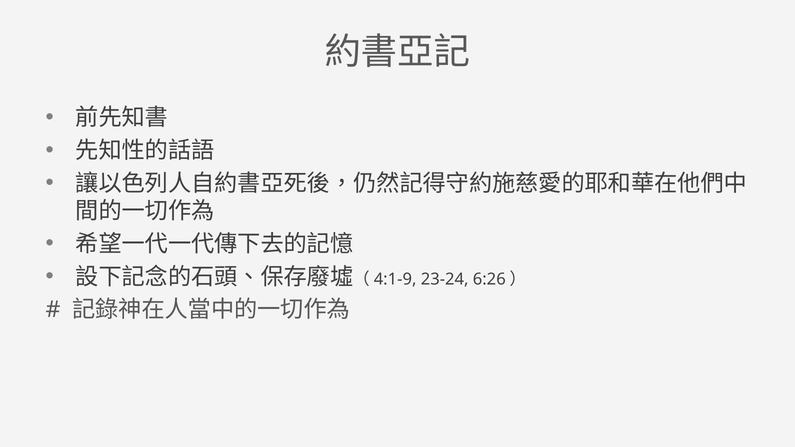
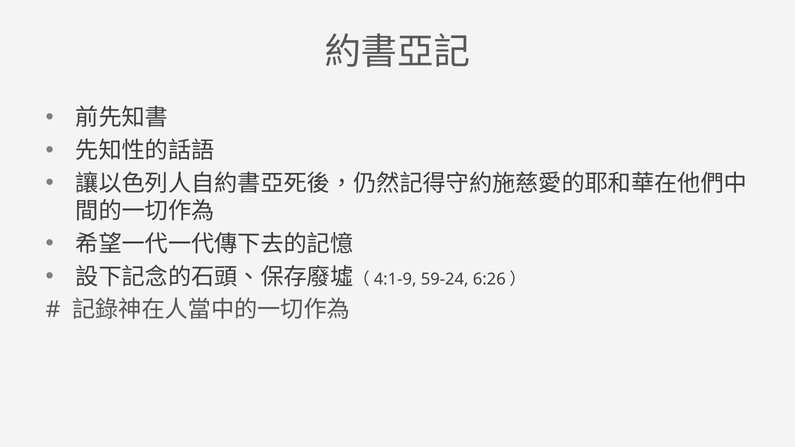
23-24: 23-24 -> 59-24 (445, 279)
